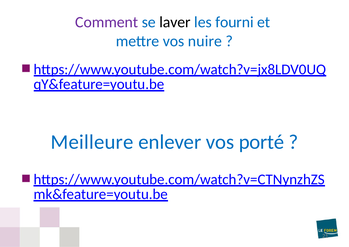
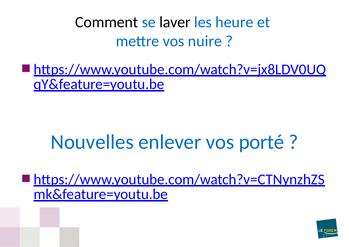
Comment colour: purple -> black (107, 22)
fourni: fourni -> heure (234, 22)
Meilleure: Meilleure -> Nouvelles (92, 142)
